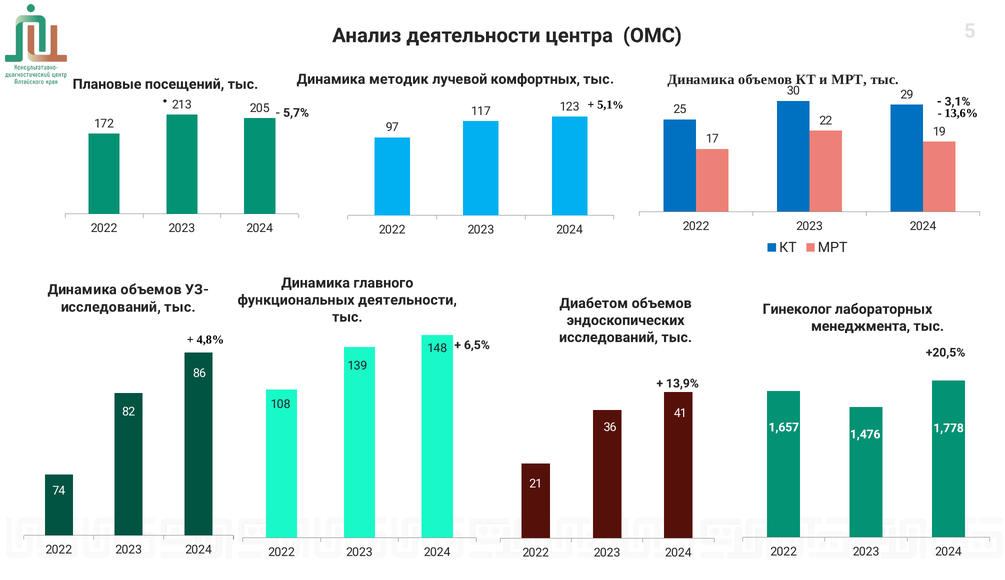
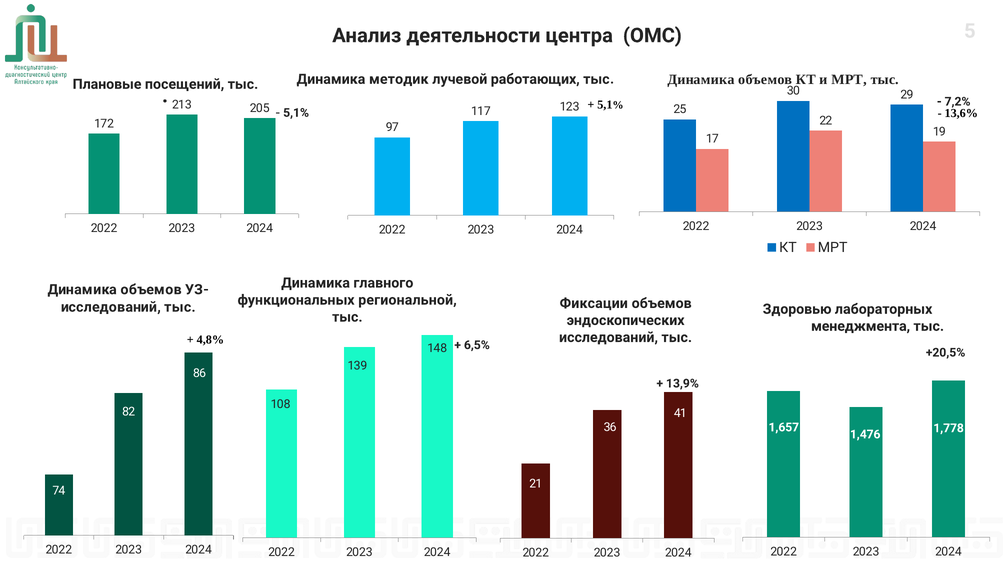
комфортных: комфортных -> работающих (535, 79)
3,1%: 3,1% -> 7,2% (958, 102)
5,7%: 5,7% -> 5,1% (296, 113)
функциональных деятельности: деятельности -> региональной (407, 300)
Диабетом: Диабетом -> Фиксации (594, 303)
Гинеколог: Гинеколог -> Здоровью (797, 309)
